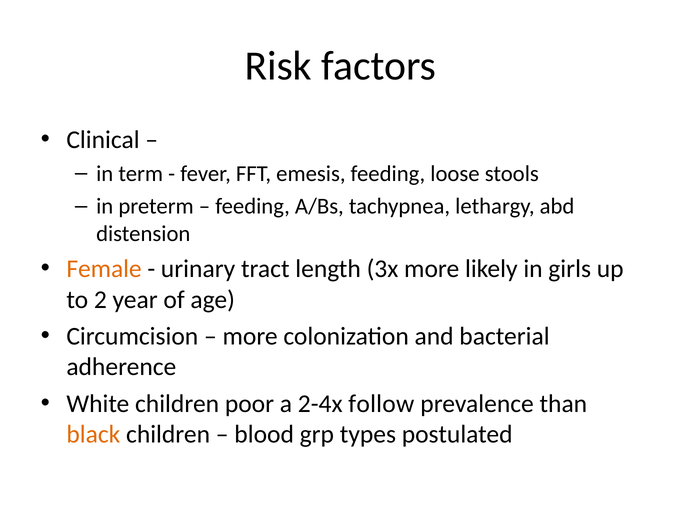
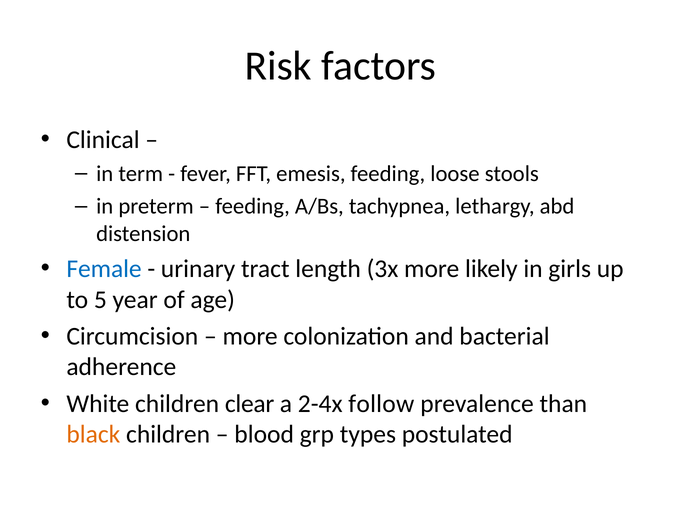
Female colour: orange -> blue (104, 269)
2: 2 -> 5 (100, 299)
poor: poor -> clear (250, 404)
